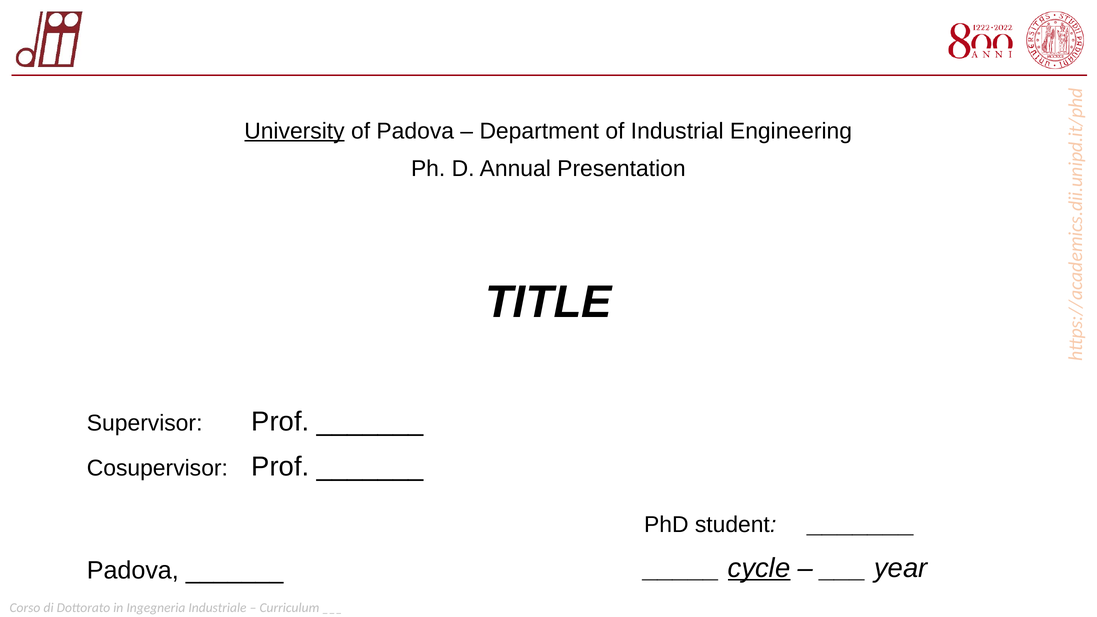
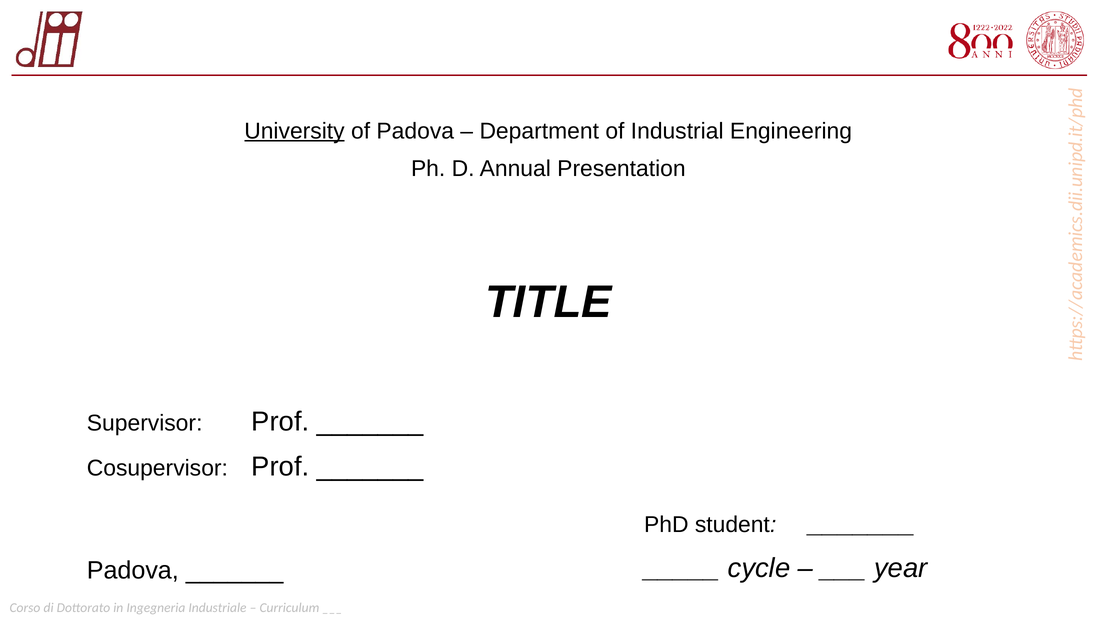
cycle underline: present -> none (759, 568)
